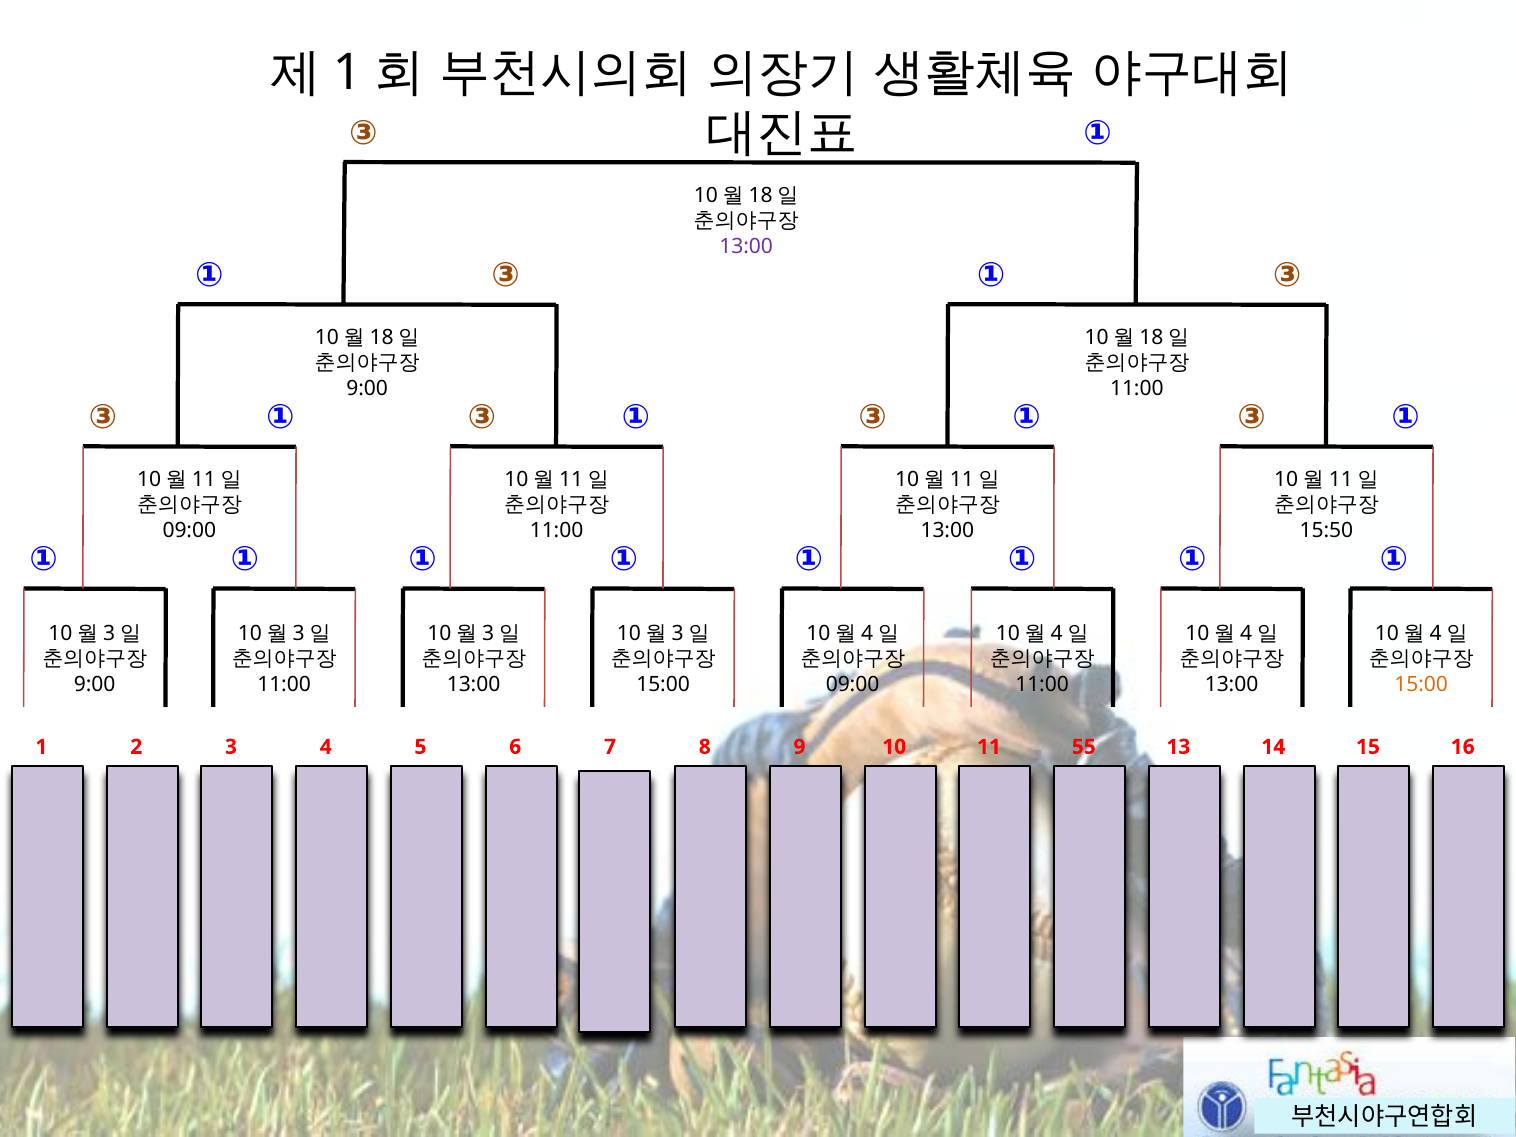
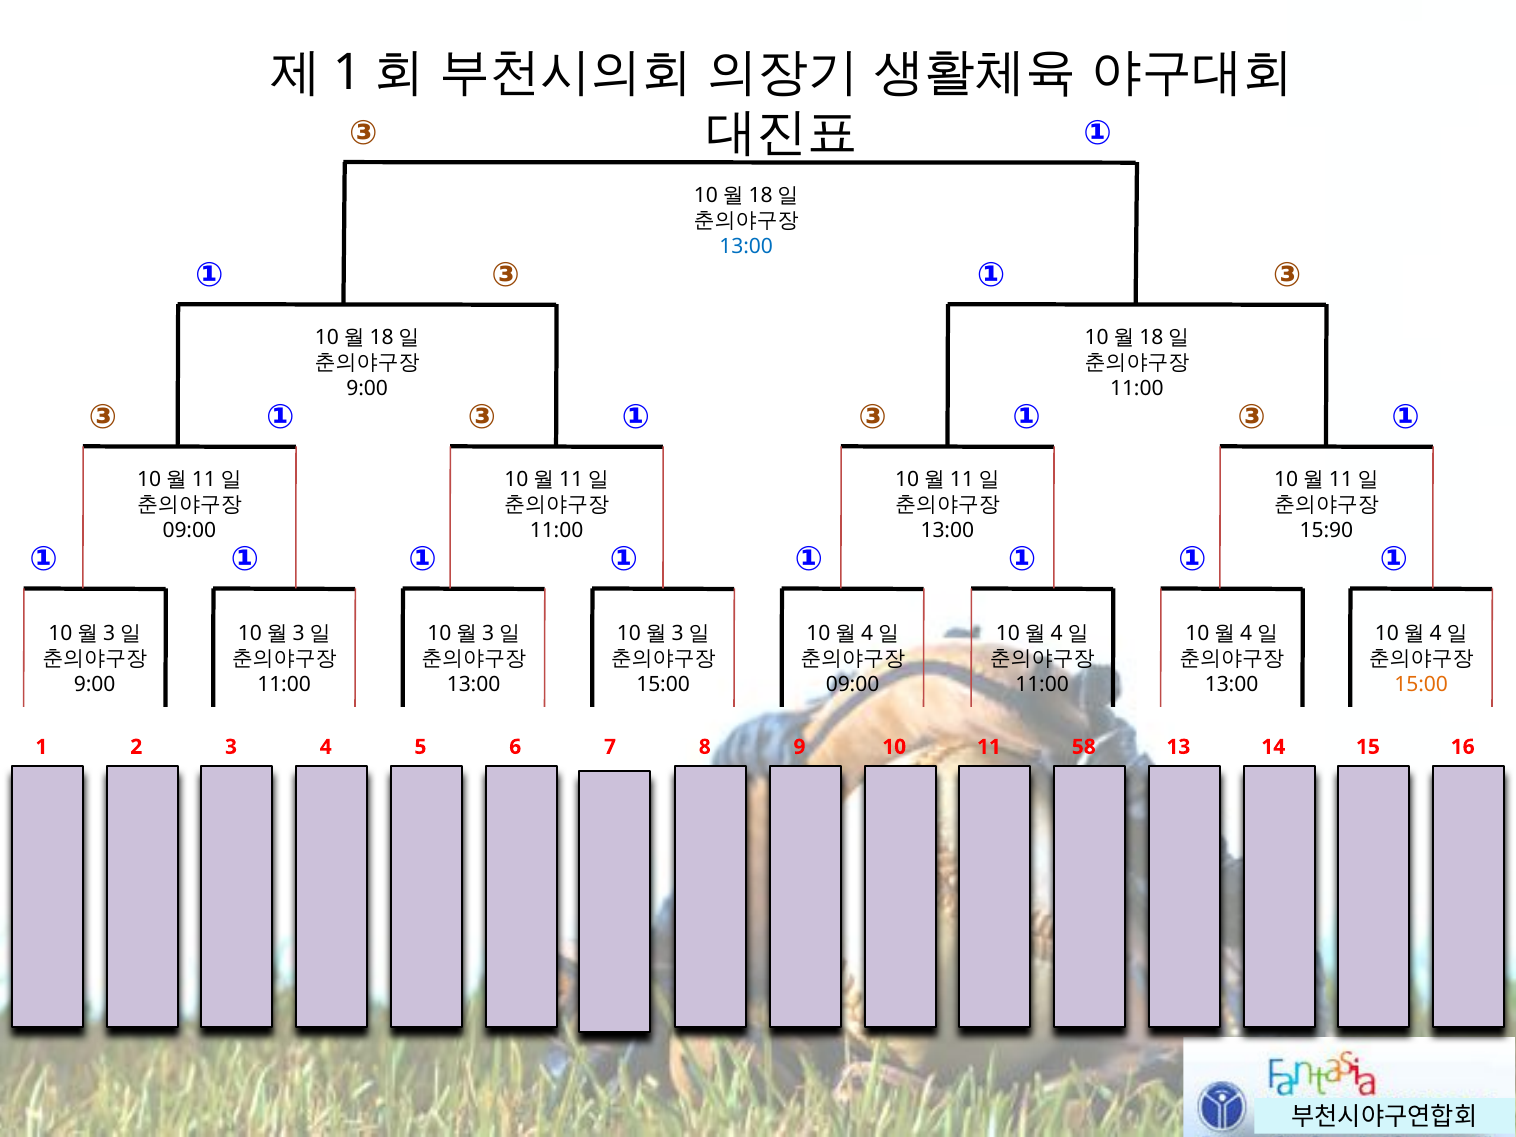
13:00 colour: purple -> blue (746, 246)
15:50: 15:50 -> 15:90 (1326, 530)
55: 55 -> 58 (1084, 747)
